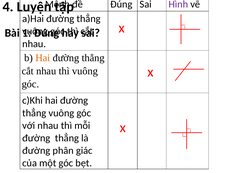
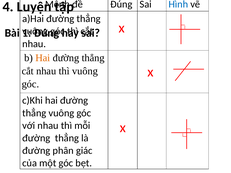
Hình colour: purple -> blue (178, 4)
